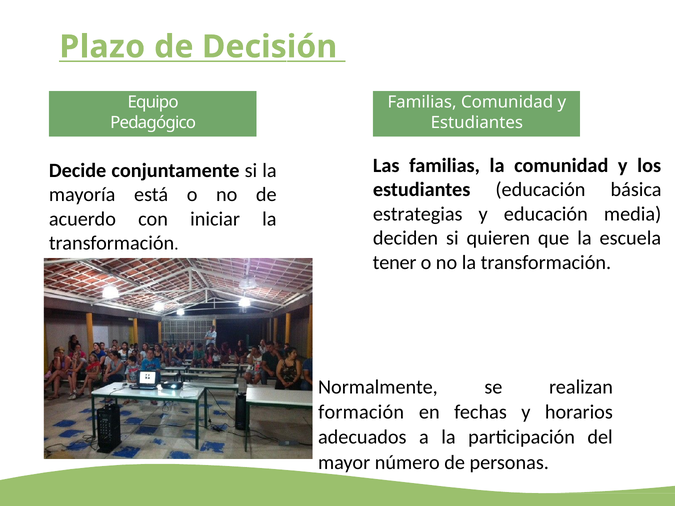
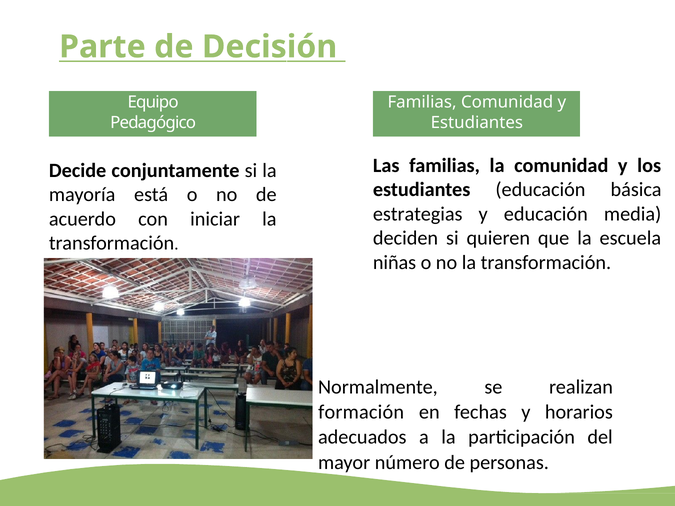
Plazo: Plazo -> Parte (102, 47)
tener: tener -> niñas (395, 263)
